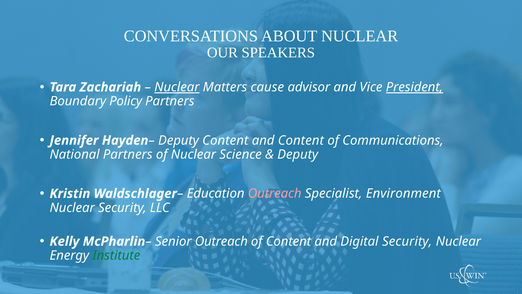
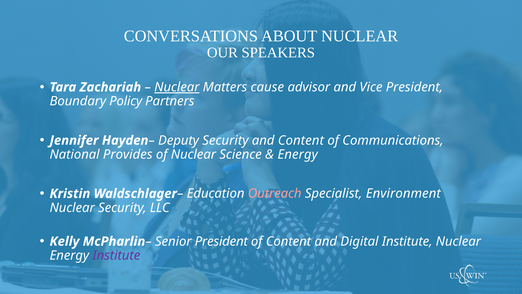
President underline: present -> none (414, 87)
Deputy Content: Content -> Security (225, 140)
National Partners: Partners -> Provides (128, 154)
Deputy: Deputy -> Energy (298, 154)
Senior Outreach: Outreach -> President (221, 241)
Digital Security: Security -> Institute (407, 241)
Institute colour: green -> purple (116, 255)
